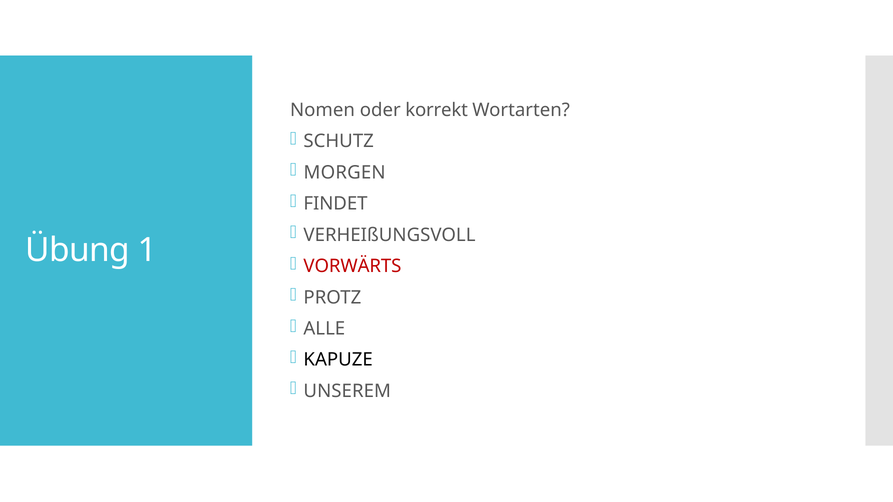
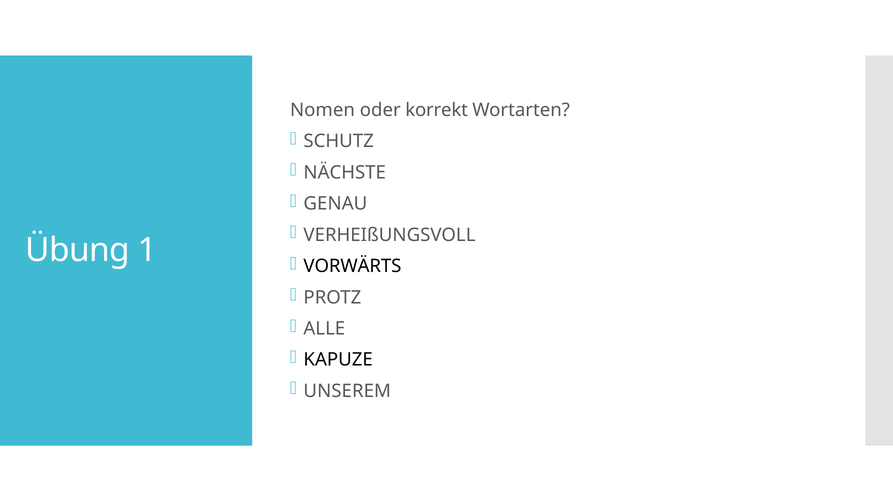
MORGEN: MORGEN -> NÄCHSTE (345, 173)
FINDET: FINDET -> GENAU (335, 204)
VORWÄRTS colour: red -> black (352, 266)
